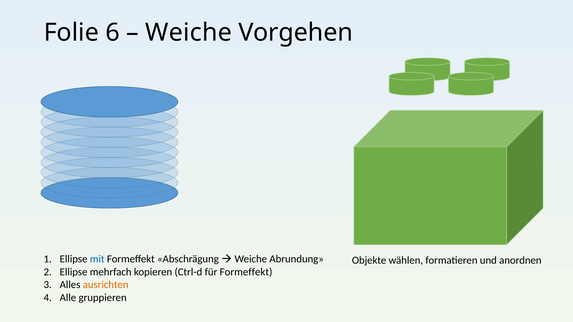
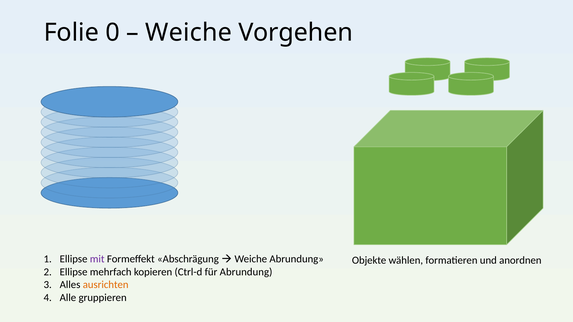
6: 6 -> 0 (113, 33)
mit colour: blue -> purple (97, 259)
für Formeffekt: Formeffekt -> Abrundung (246, 272)
